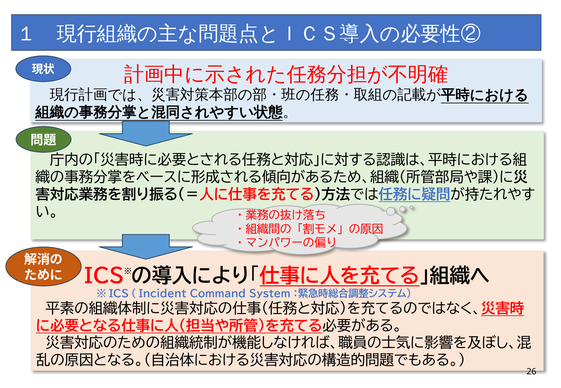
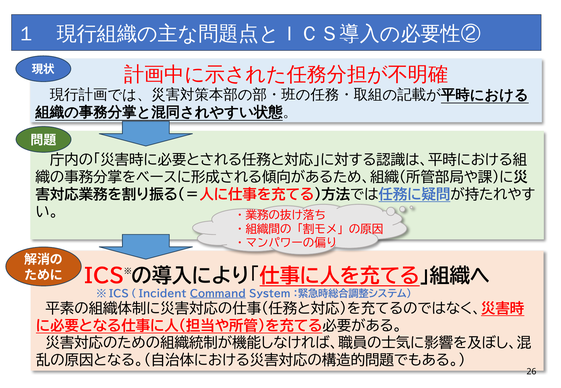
Command underline: none -> present (218, 294)
